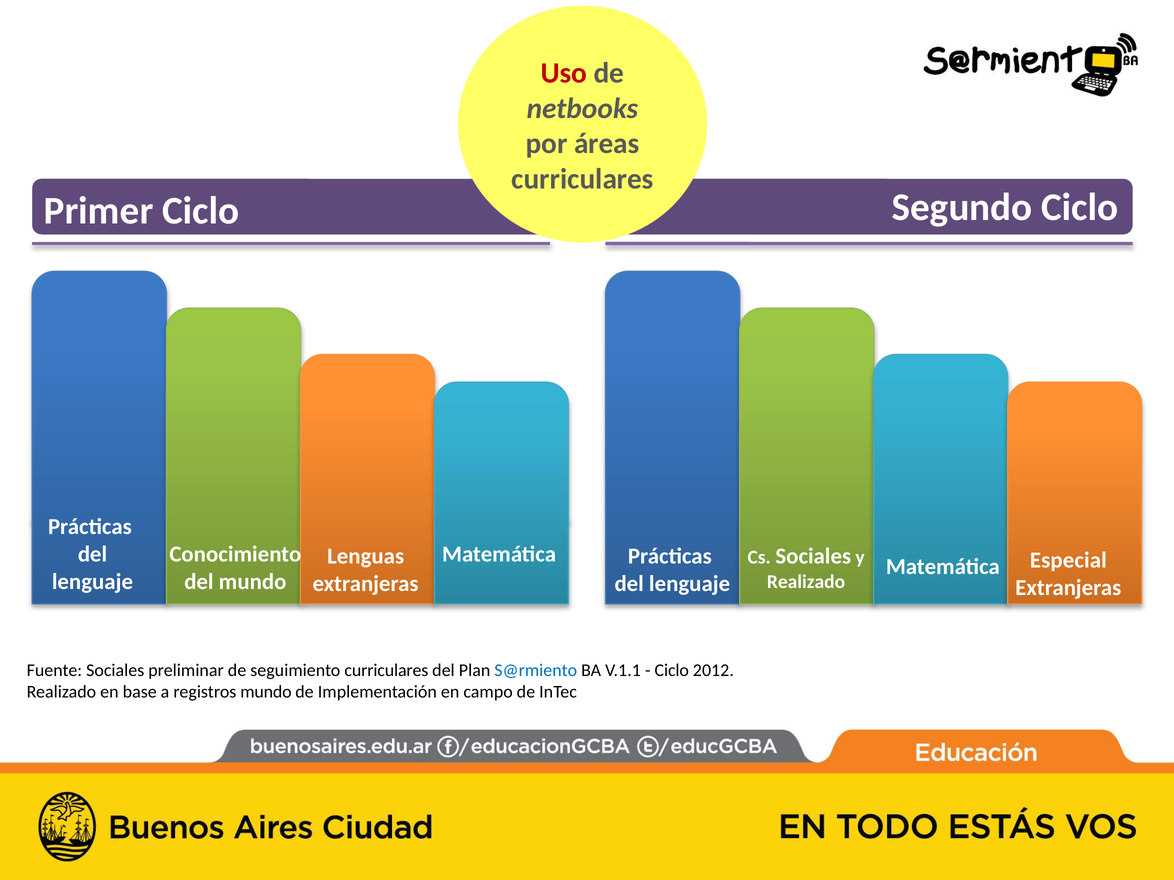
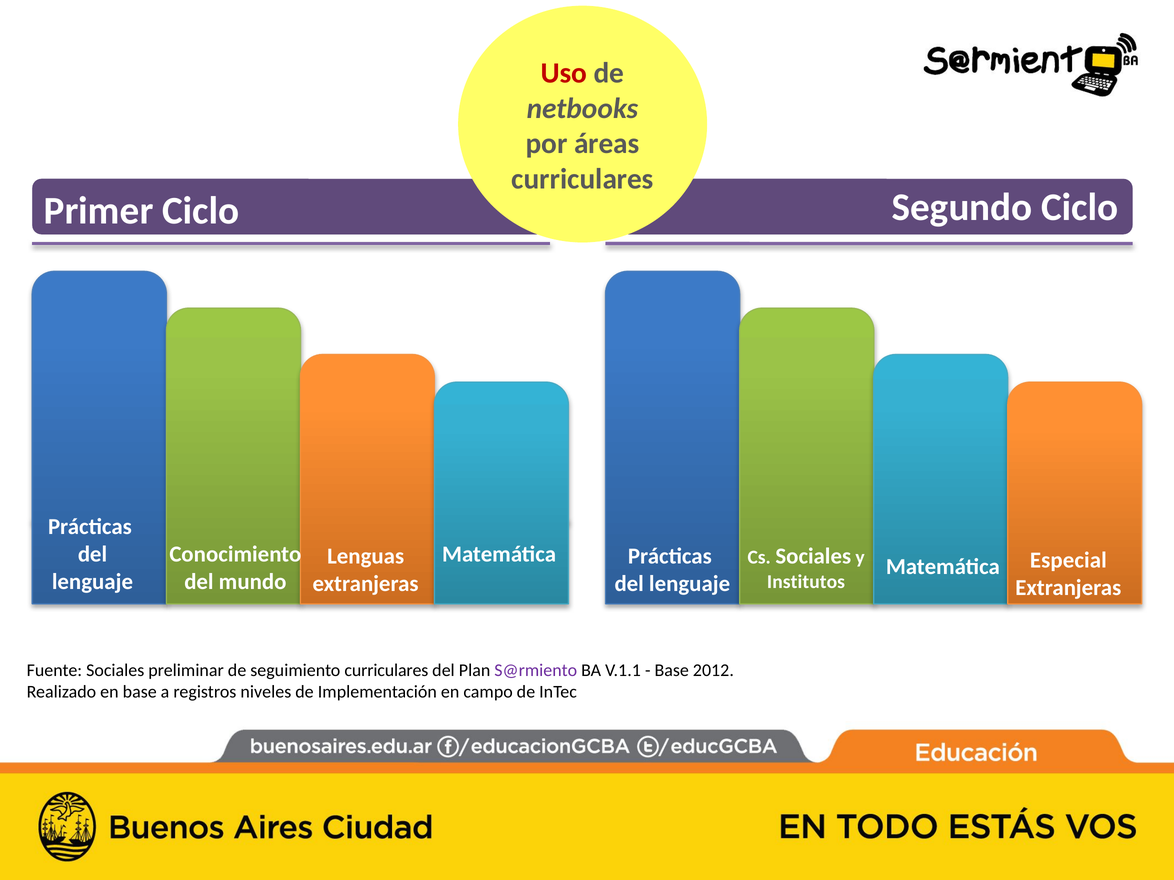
Realizado: Realizado -> Institutos (806, 582)
S@rmiento colour: blue -> purple (536, 671)
Ciclo: Ciclo -> Base (672, 671)
registros mundo: mundo -> niveles (266, 692)
